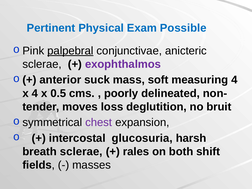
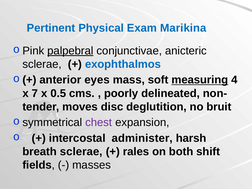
Possible: Possible -> Marikina (183, 28)
exophthalmos colour: purple -> blue (123, 64)
suck: suck -> eyes (97, 80)
measuring underline: none -> present (200, 80)
x 4: 4 -> 7 (35, 93)
loss: loss -> disc (112, 107)
glucosuria: glucosuria -> administer (142, 138)
